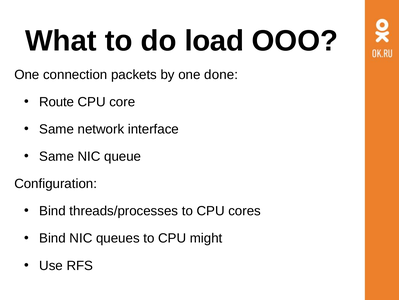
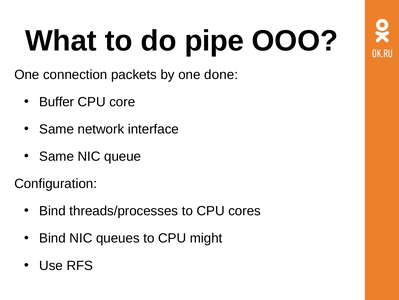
load: load -> pipe (214, 41)
Route: Route -> Buffer (57, 102)
